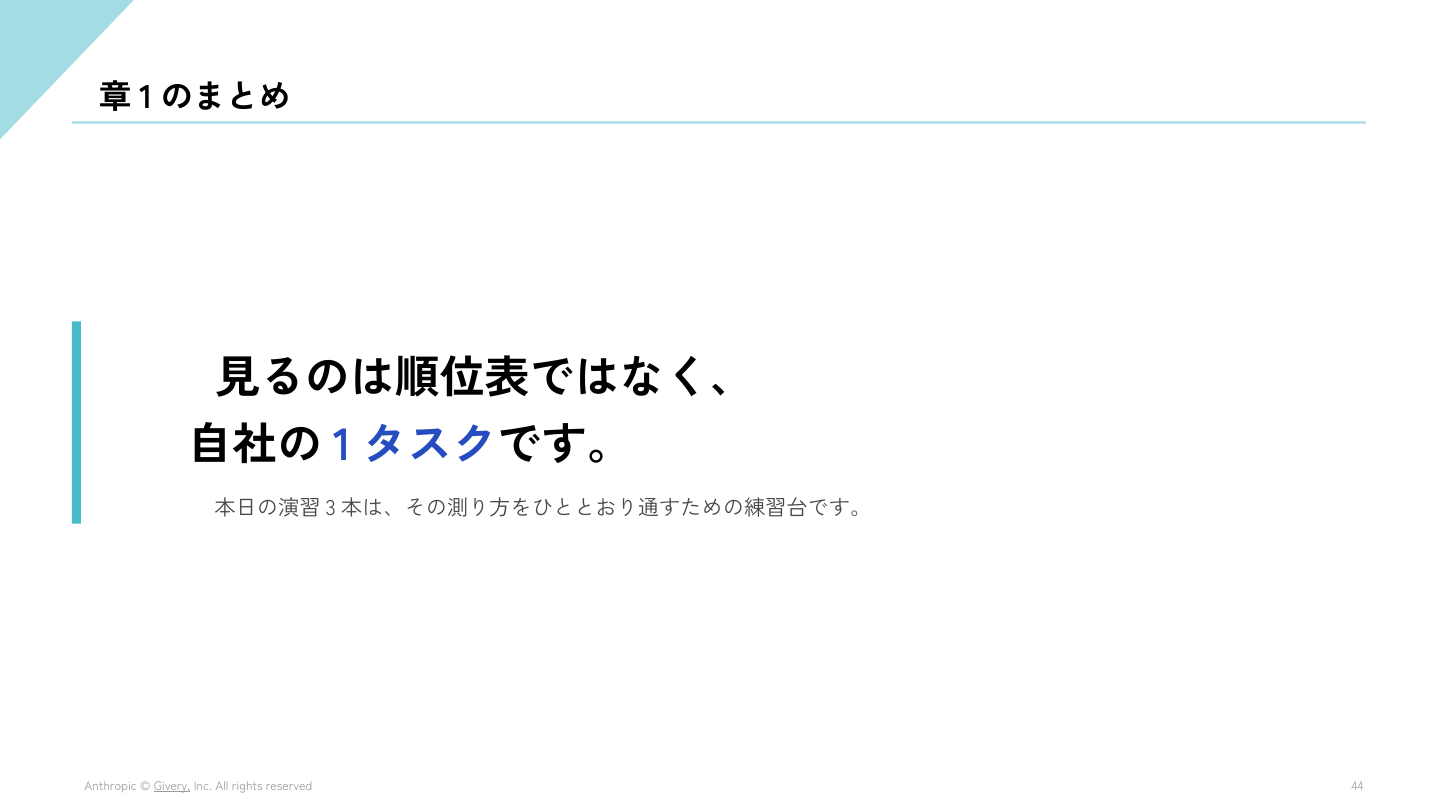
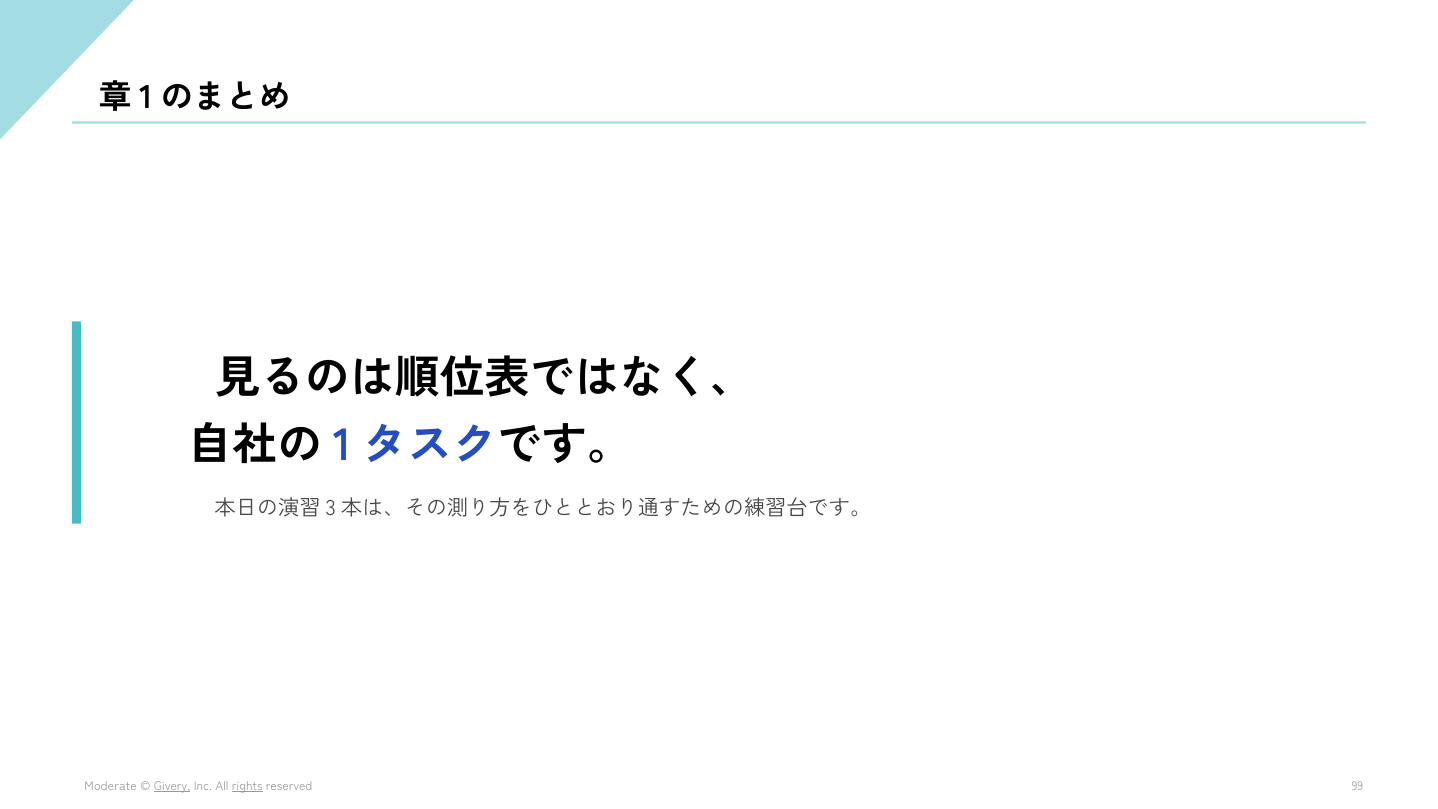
Anthropic: Anthropic -> Moderate (111, 786)
rights underline: none -> present (247, 786)
44: 44 -> 99 (1357, 786)
